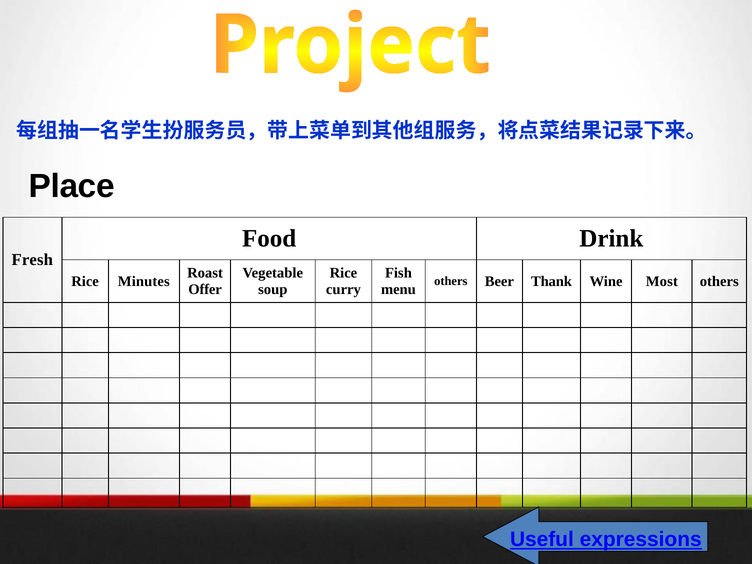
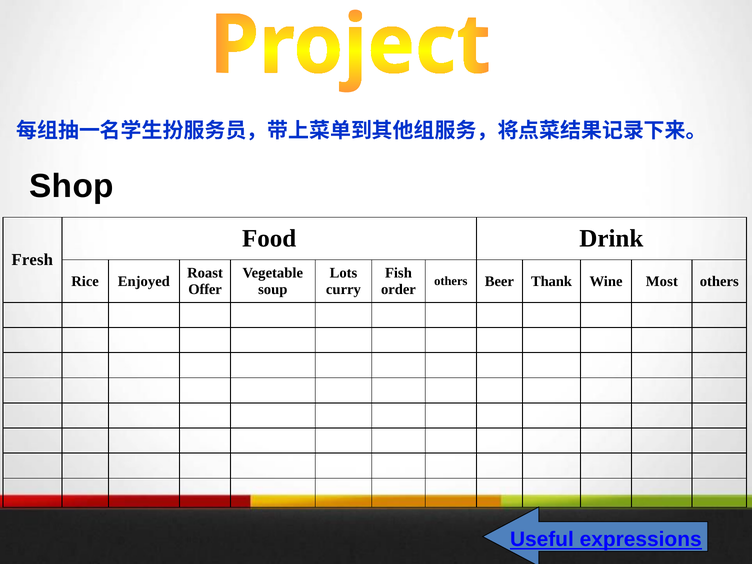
Place: Place -> Shop (72, 186)
Rice: Rice -> Lots (343, 273)
Minutes: Minutes -> Enjoyed (144, 281)
menu: menu -> order (398, 289)
